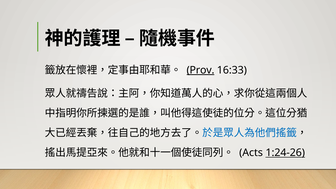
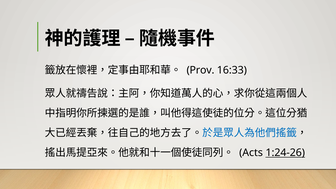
Prov underline: present -> none (200, 70)
